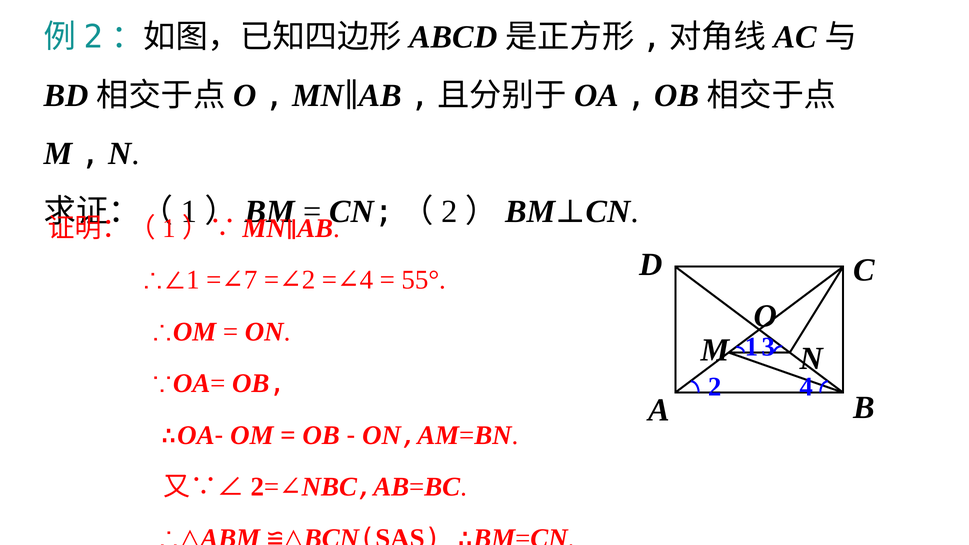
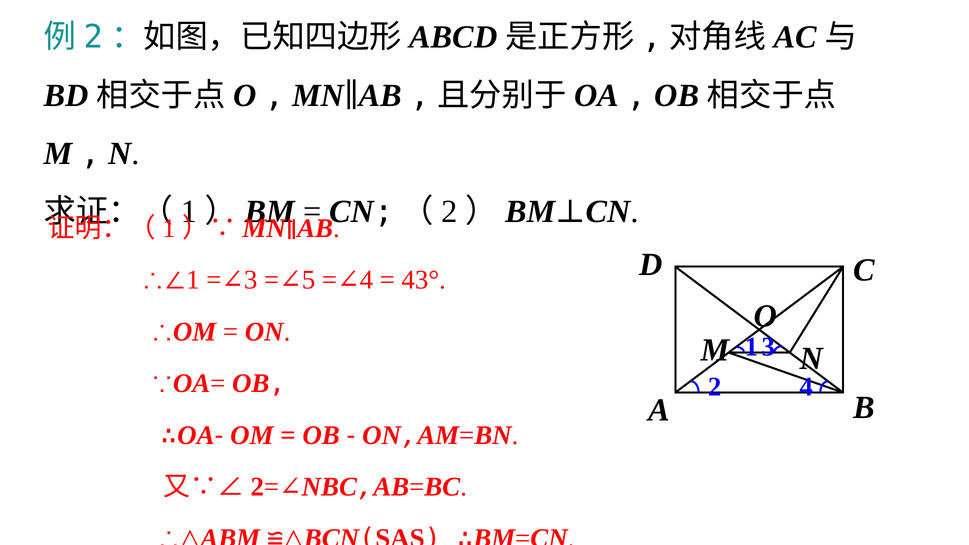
7: 7 -> 3 (251, 280)
2: 2 -> 5 (309, 280)
55°: 55° -> 43° (424, 280)
